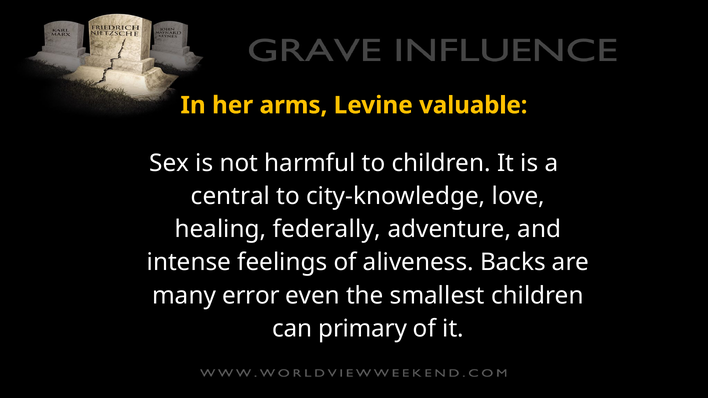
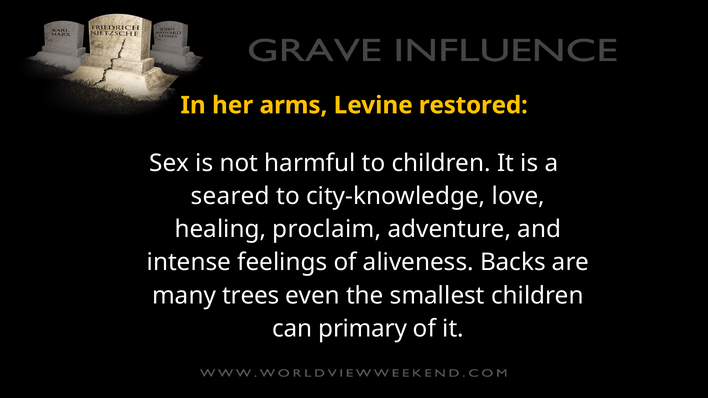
valuable: valuable -> restored (473, 105)
central: central -> seared (230, 196)
federally: federally -> proclaim (327, 229)
error: error -> trees (251, 296)
